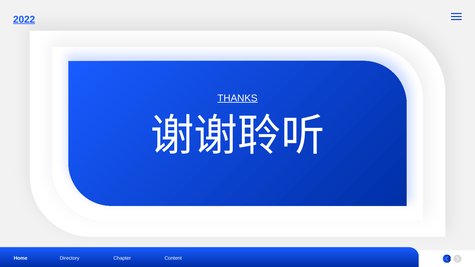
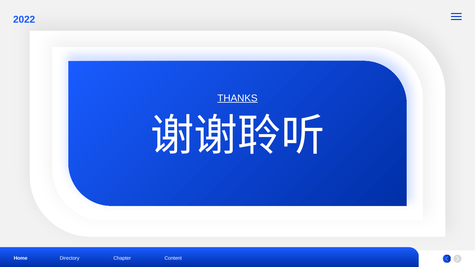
2022 underline: present -> none (24, 19)
